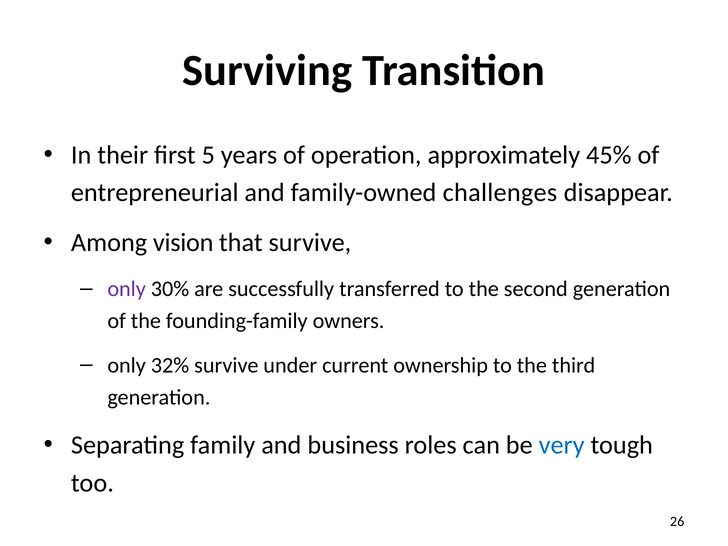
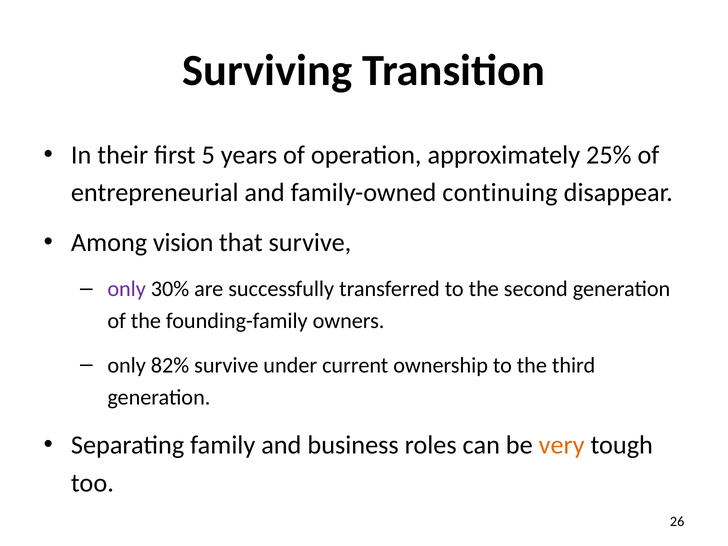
45%: 45% -> 25% (609, 155)
challenges: challenges -> continuing (500, 193)
32%: 32% -> 82% (170, 365)
very colour: blue -> orange (562, 445)
